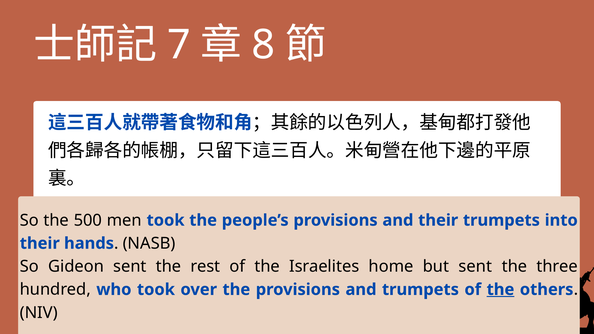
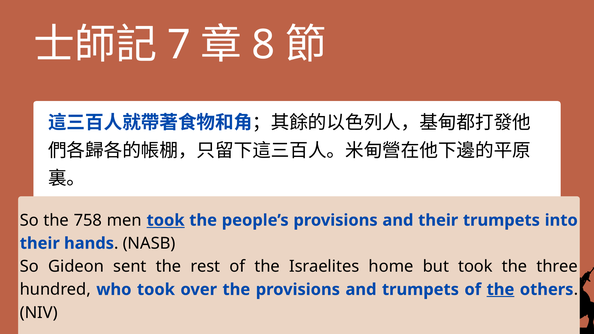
500: 500 -> 758 (88, 220)
took underline: none -> present (166, 220)
but sent: sent -> took (475, 267)
